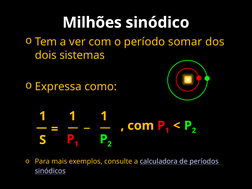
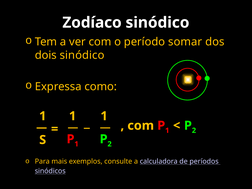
Milhões: Milhões -> Zodíaco (92, 23)
dois sistemas: sistemas -> sinódico (82, 55)
